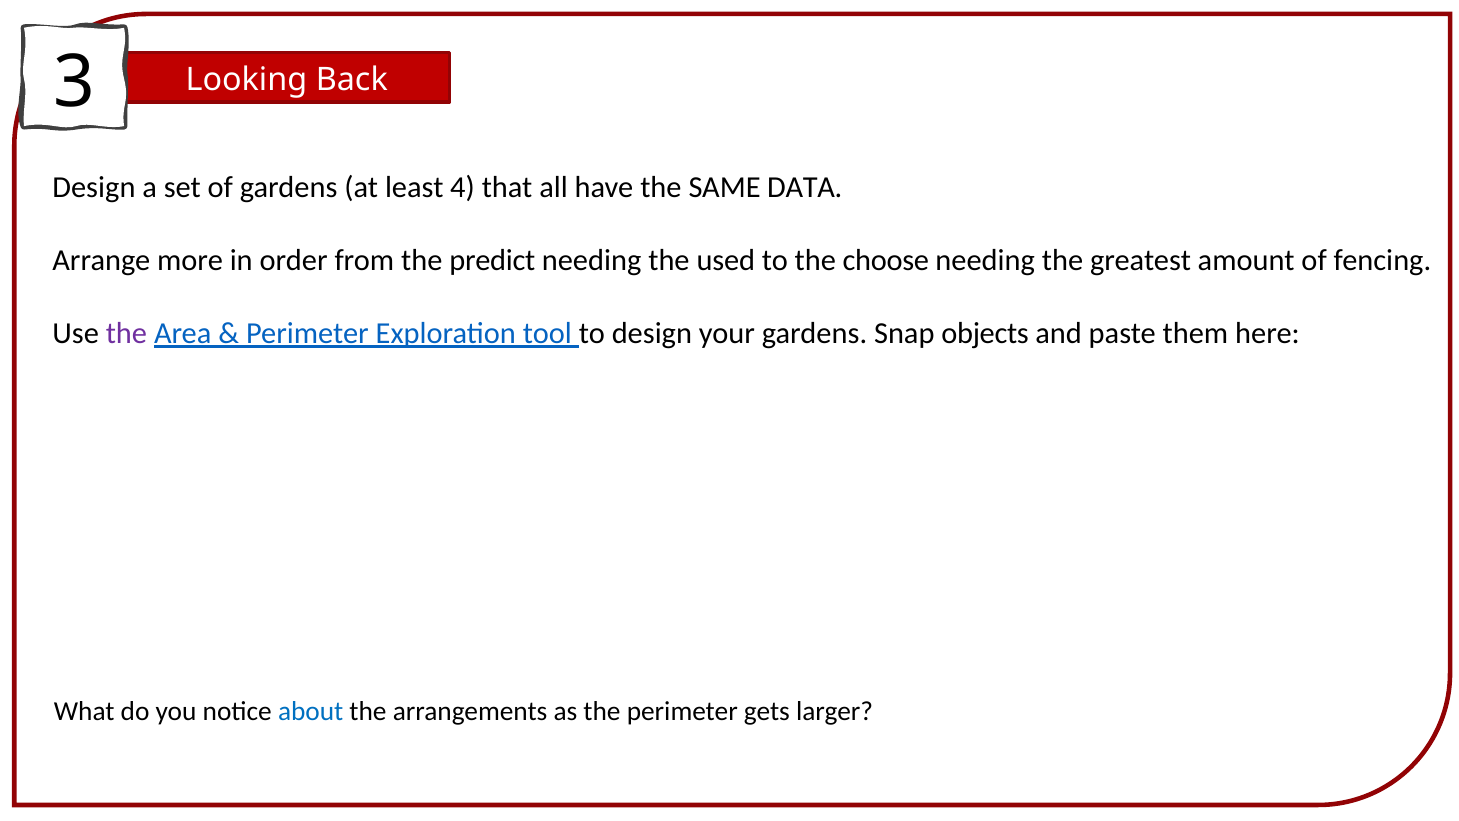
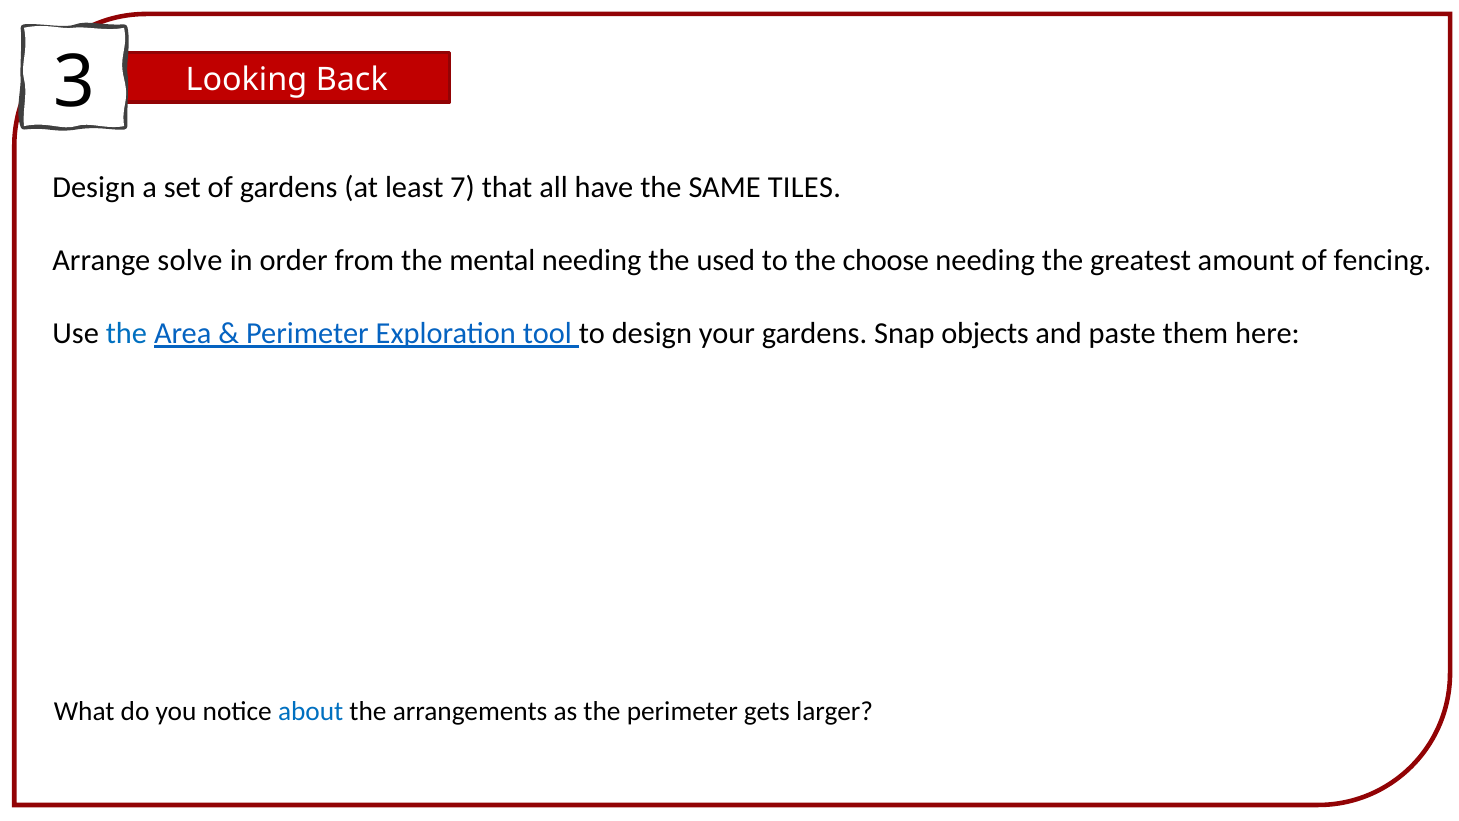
4: 4 -> 7 (463, 187)
DATA: DATA -> TILES (804, 187)
more: more -> solve (190, 260)
predict: predict -> mental (492, 260)
the colour: purple -> blue (126, 333)
